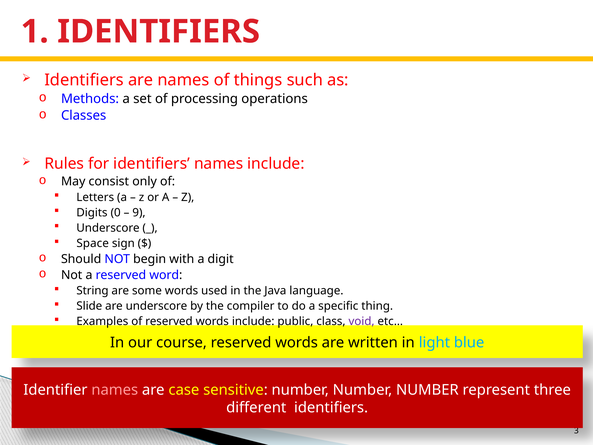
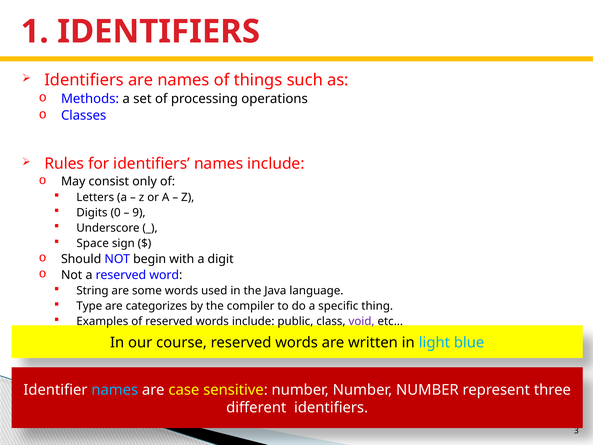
Slide: Slide -> Type (89, 306)
are underscore: underscore -> categorizes (156, 306)
names colour: pink -> light blue (115, 390)
